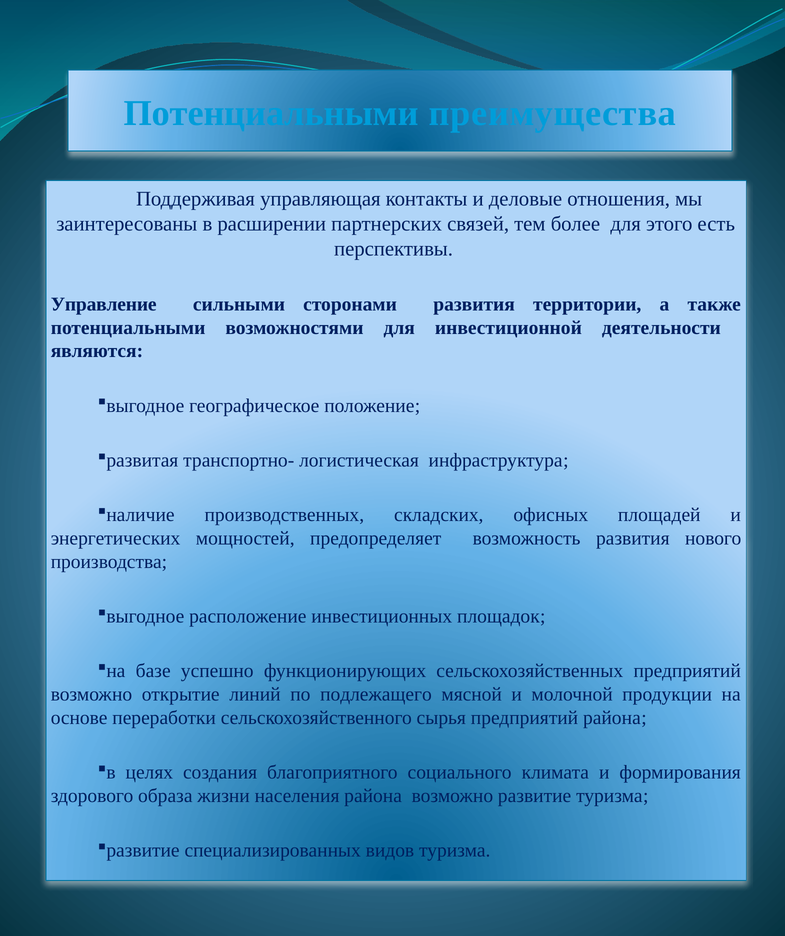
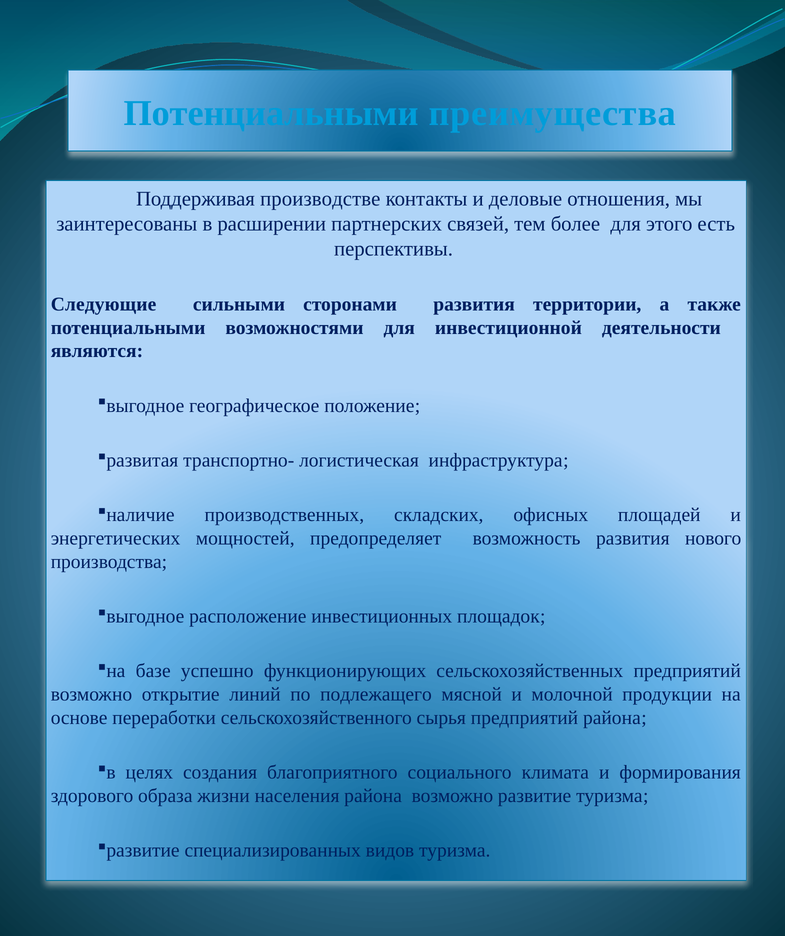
управляющая: управляющая -> производстве (320, 199)
Управление: Управление -> Следующие (104, 304)
